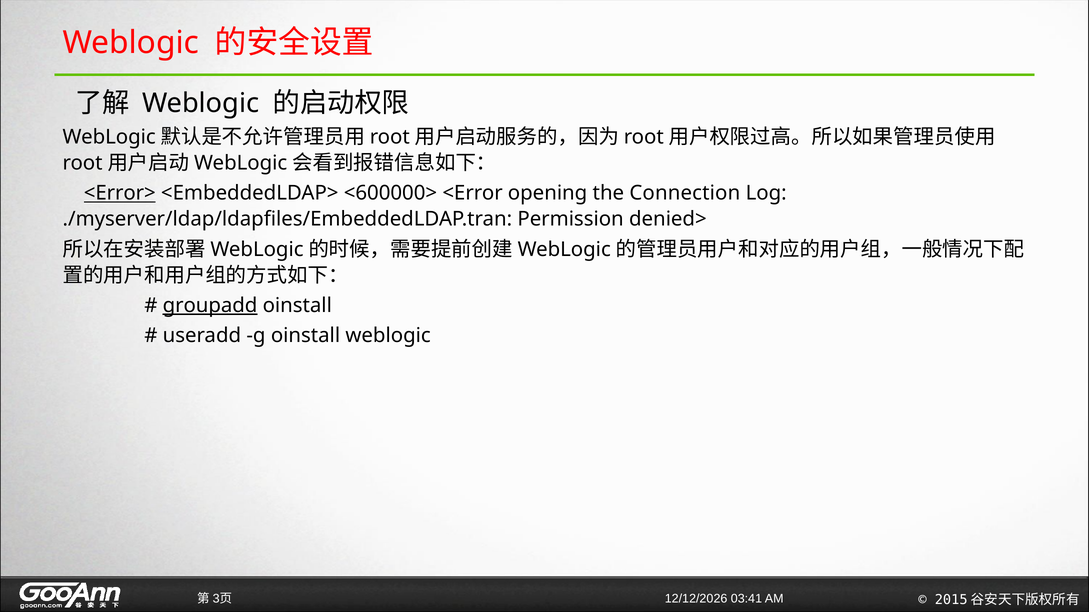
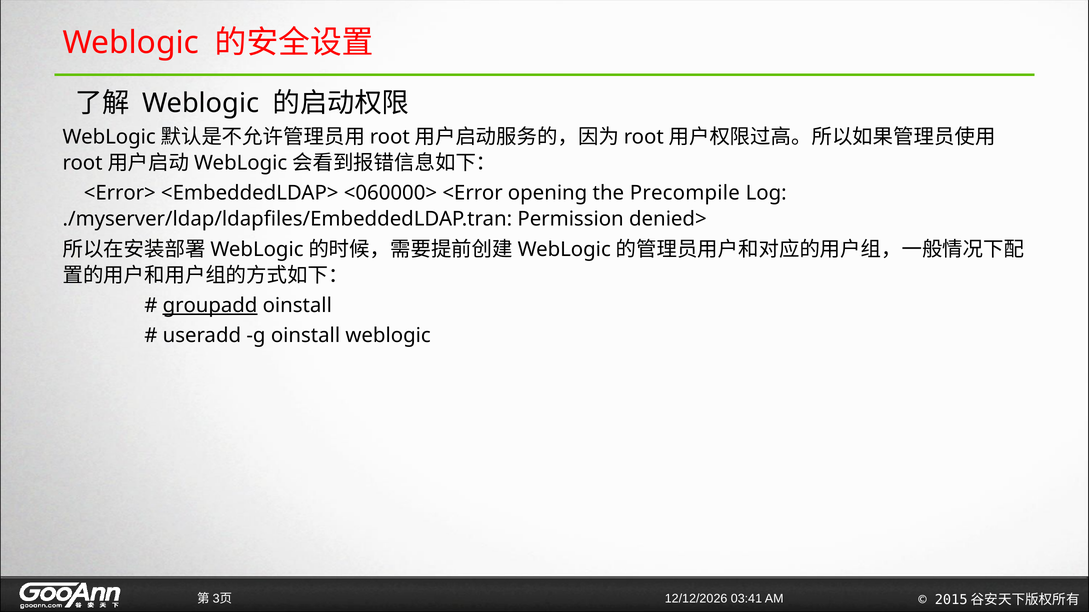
<Error> underline: present -> none (120, 193)
<600000>: <600000> -> <060000> (390, 193)
Connection: Connection -> Precompile (685, 193)
